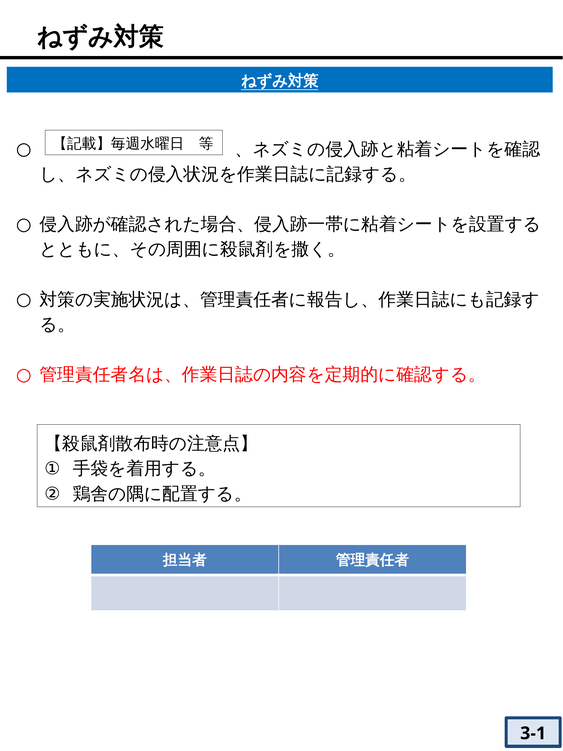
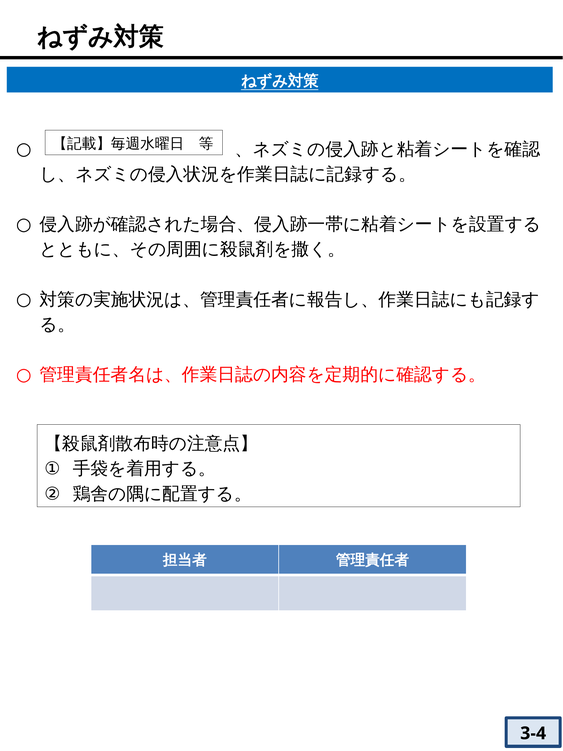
3-1: 3-1 -> 3-4 (533, 733)
